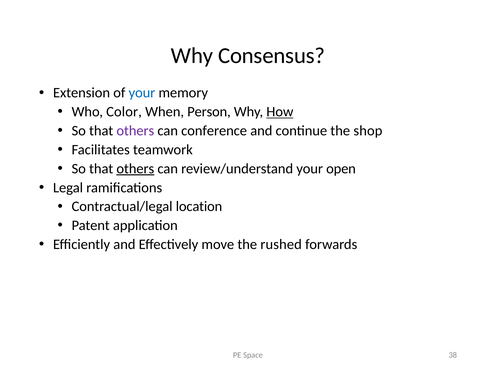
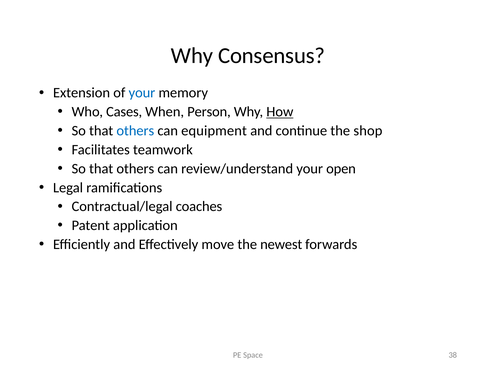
Color: Color -> Cases (124, 112)
others colour: purple -> blue (135, 131)
conference: conference -> equipment (214, 131)
others underline: present -> none (135, 169)
location: location -> coaches (199, 207)
rushed: rushed -> newest (281, 244)
